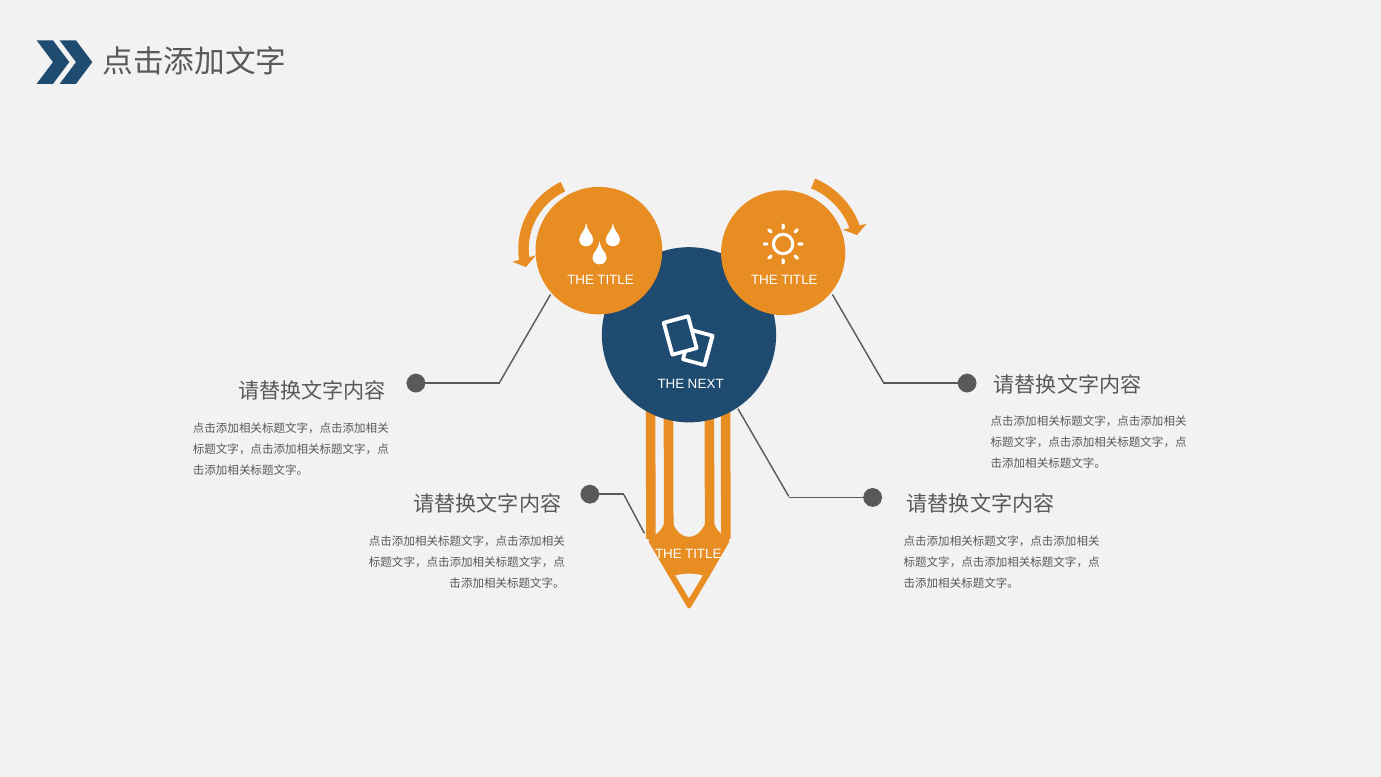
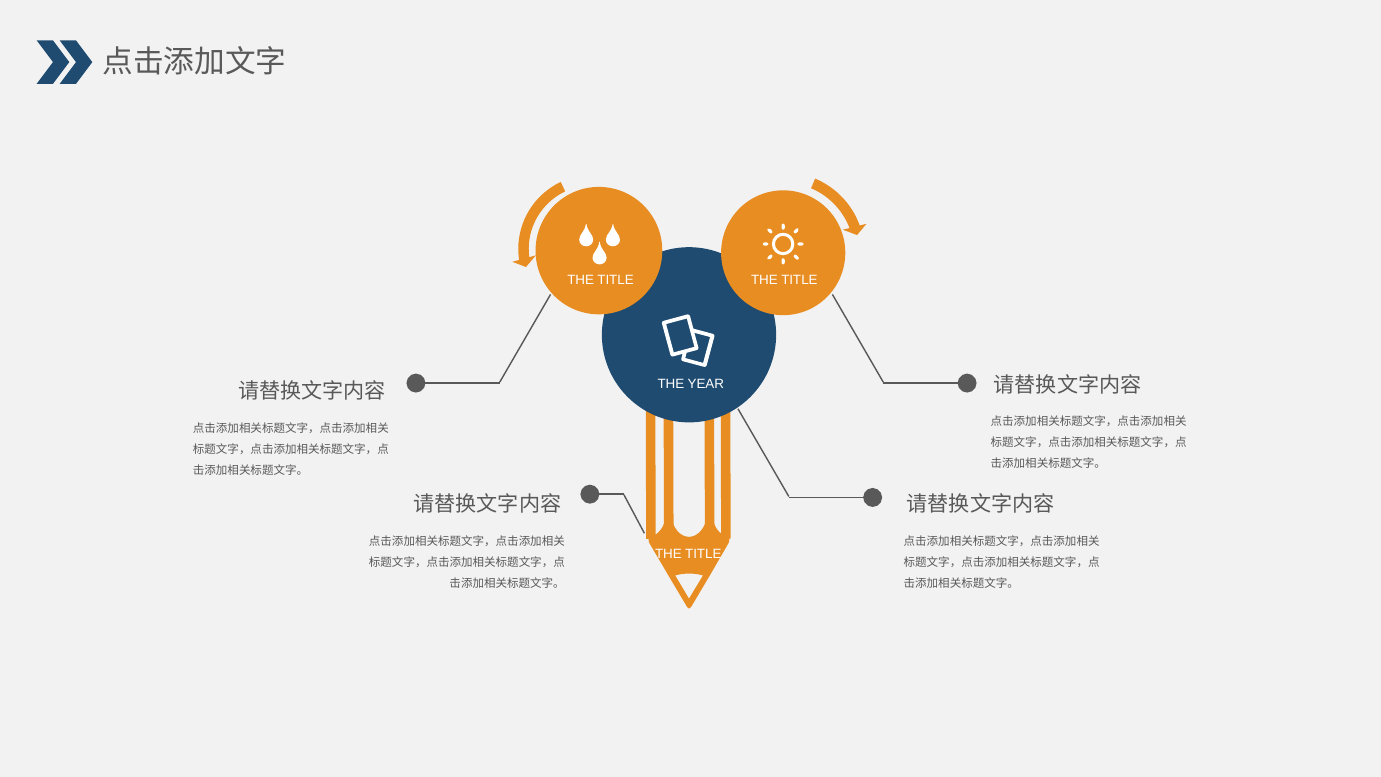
NEXT: NEXT -> YEAR (706, 384)
